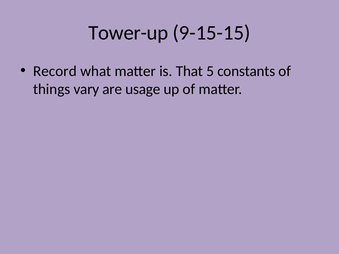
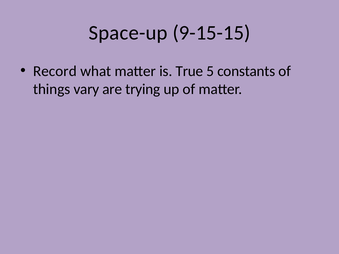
Tower-up: Tower-up -> Space-up (128, 33)
That: That -> True (189, 71)
usage: usage -> trying (143, 89)
